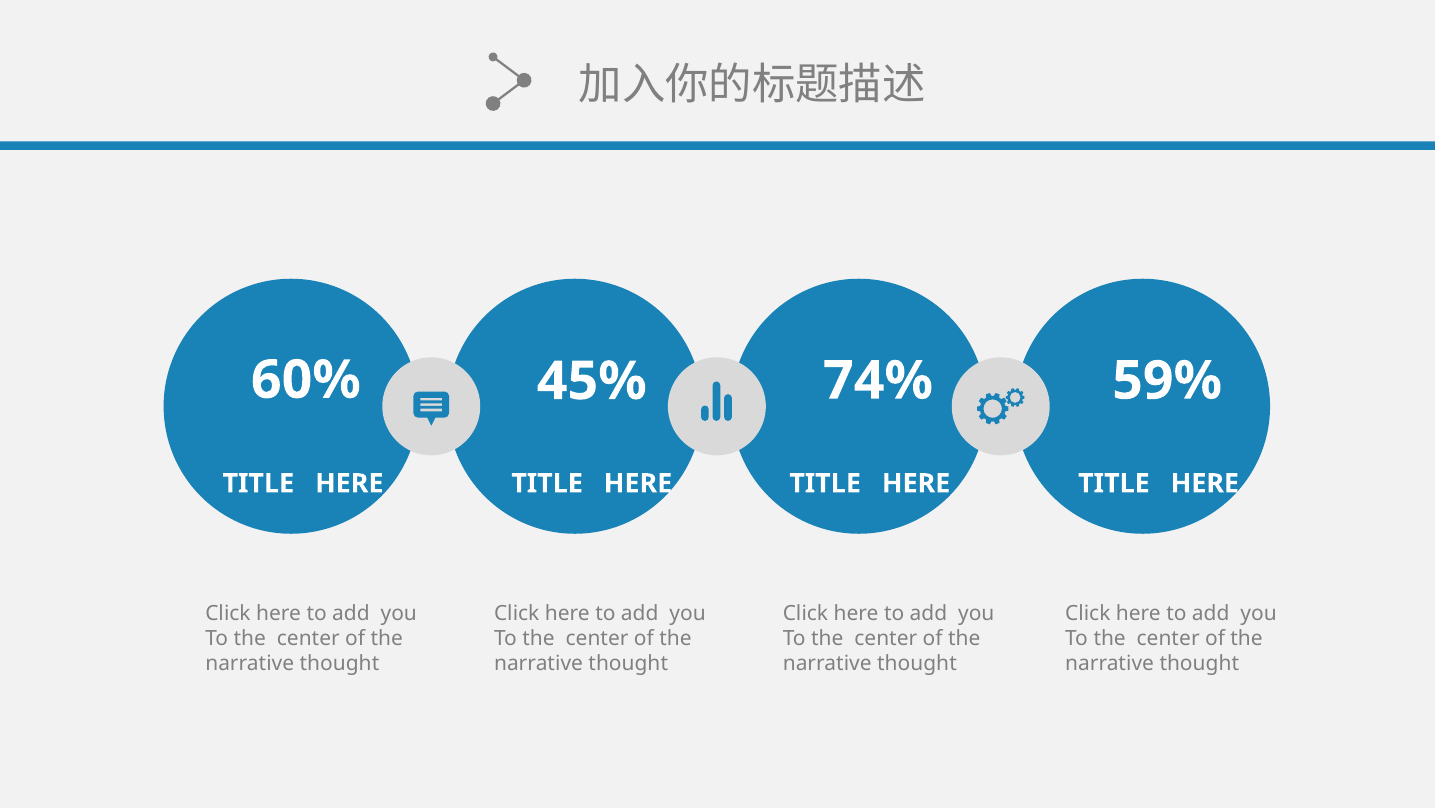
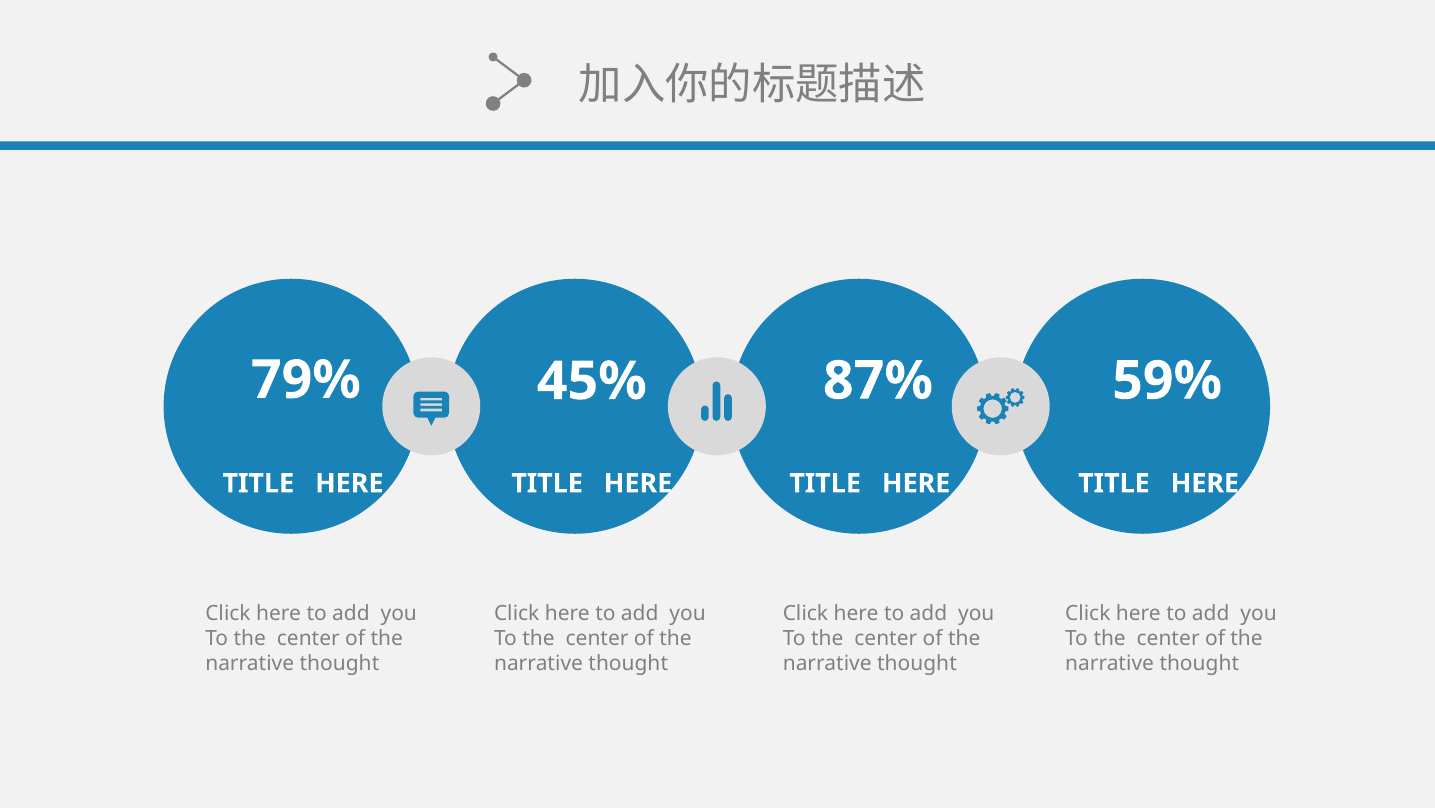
60%: 60% -> 79% (306, 380)
74%: 74% -> 87% (878, 381)
